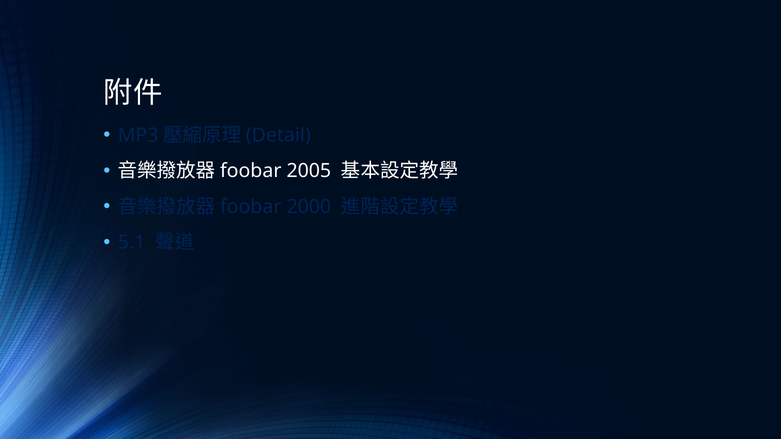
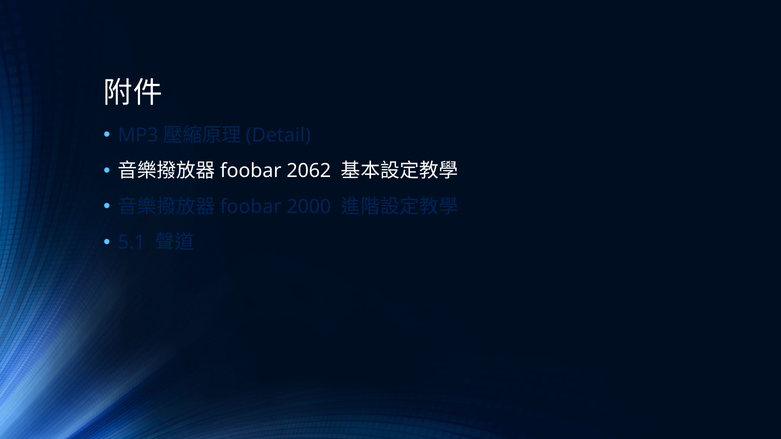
2005: 2005 -> 2062 (309, 171)
